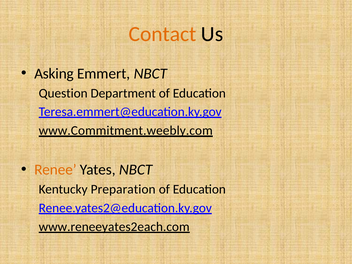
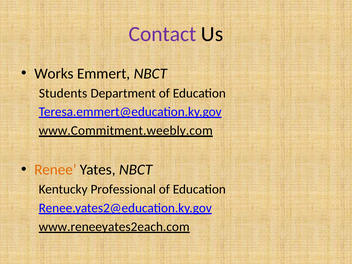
Contact colour: orange -> purple (162, 34)
Asking: Asking -> Works (54, 74)
Question: Question -> Students (63, 93)
Preparation: Preparation -> Professional (123, 189)
